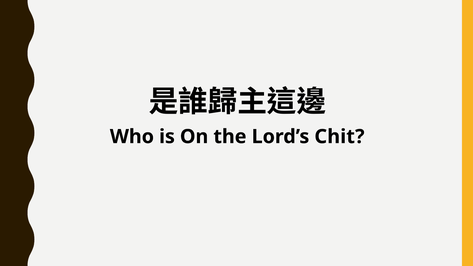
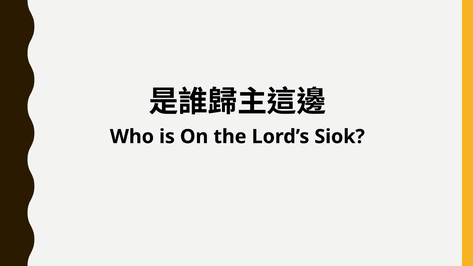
Chit: Chit -> Siok (340, 137)
